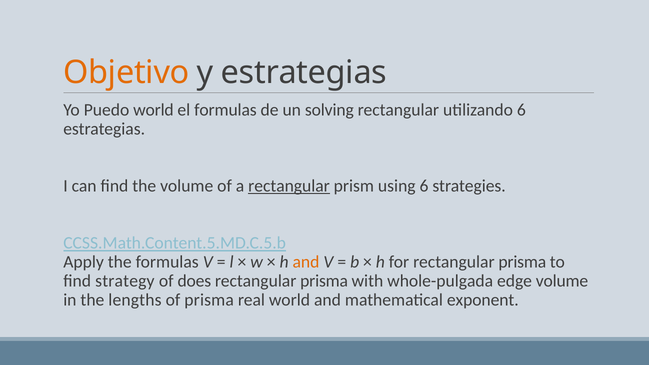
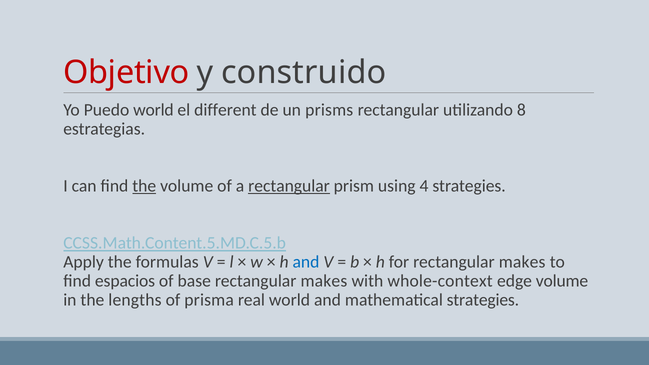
Objetivo colour: orange -> red (126, 73)
y estrategias: estrategias -> construido (304, 73)
el formulas: formulas -> different (225, 110)
solving: solving -> prisms (329, 110)
utilizando 6: 6 -> 8 (521, 110)
the underline: none -> present (144, 186)
using 6: 6 -> 4 (424, 186)
and colour: orange -> blue (306, 262)
for rectangular prisma: prisma -> makes (522, 262)
strategy: strategy -> espacios (125, 281)
does: does -> base (194, 281)
prisma: prisma -> makes (324, 281)
whole-pulgada: whole-pulgada -> whole-context (440, 281)
mathematical exponent: exponent -> strategies (483, 300)
